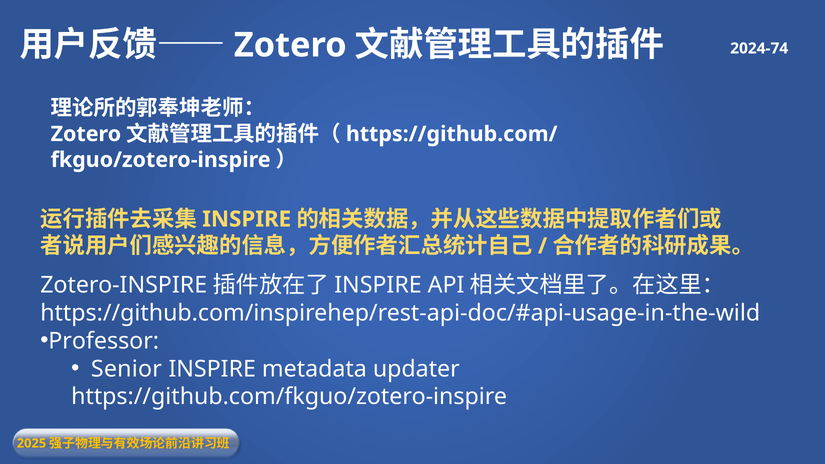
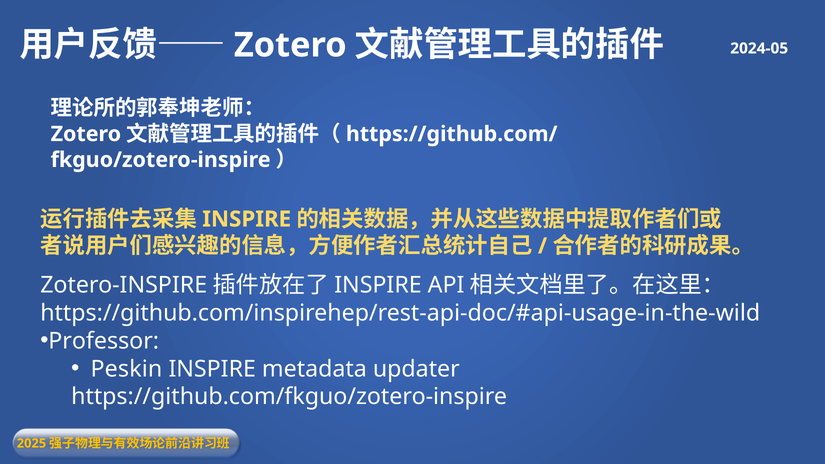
2024-74: 2024-74 -> 2024-05 (759, 48)
Senior: Senior -> Peskin (126, 369)
